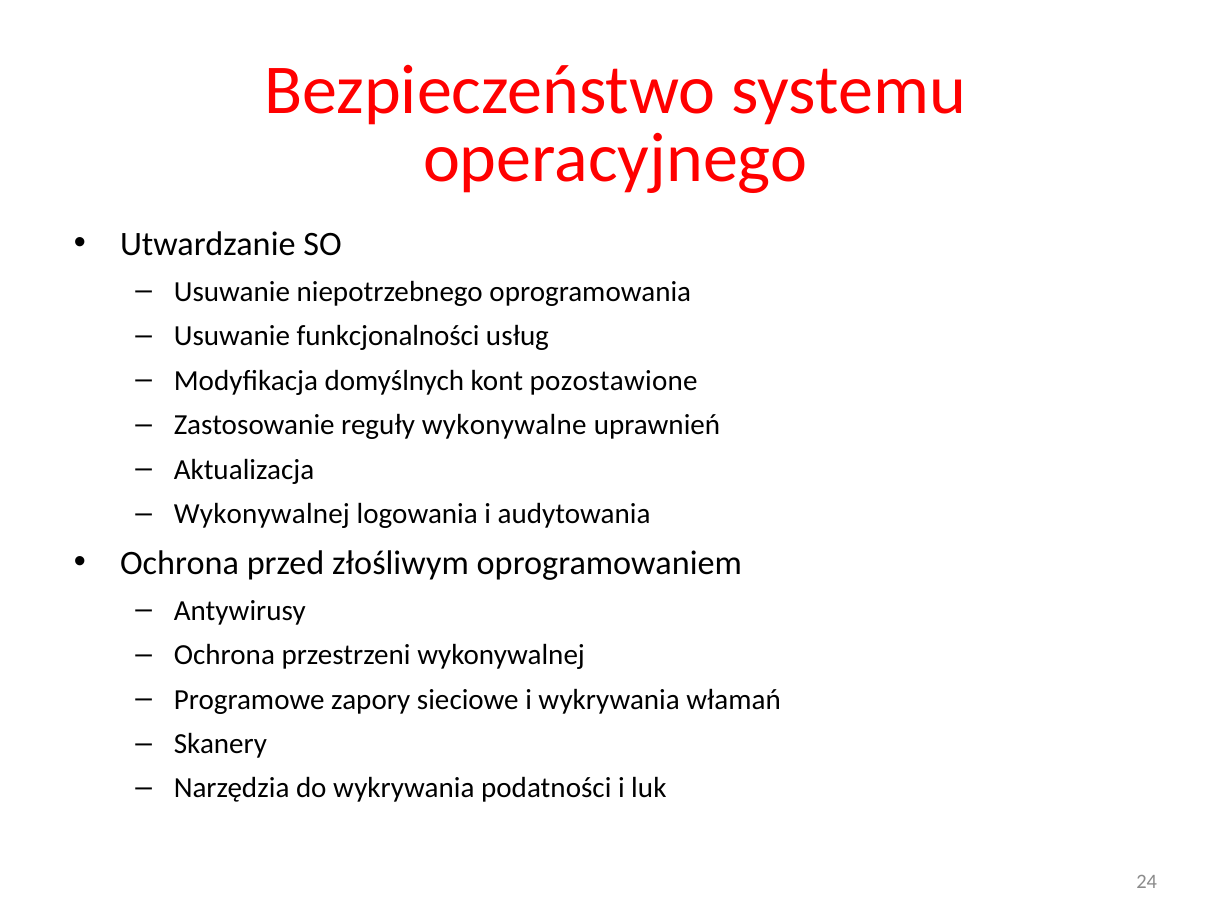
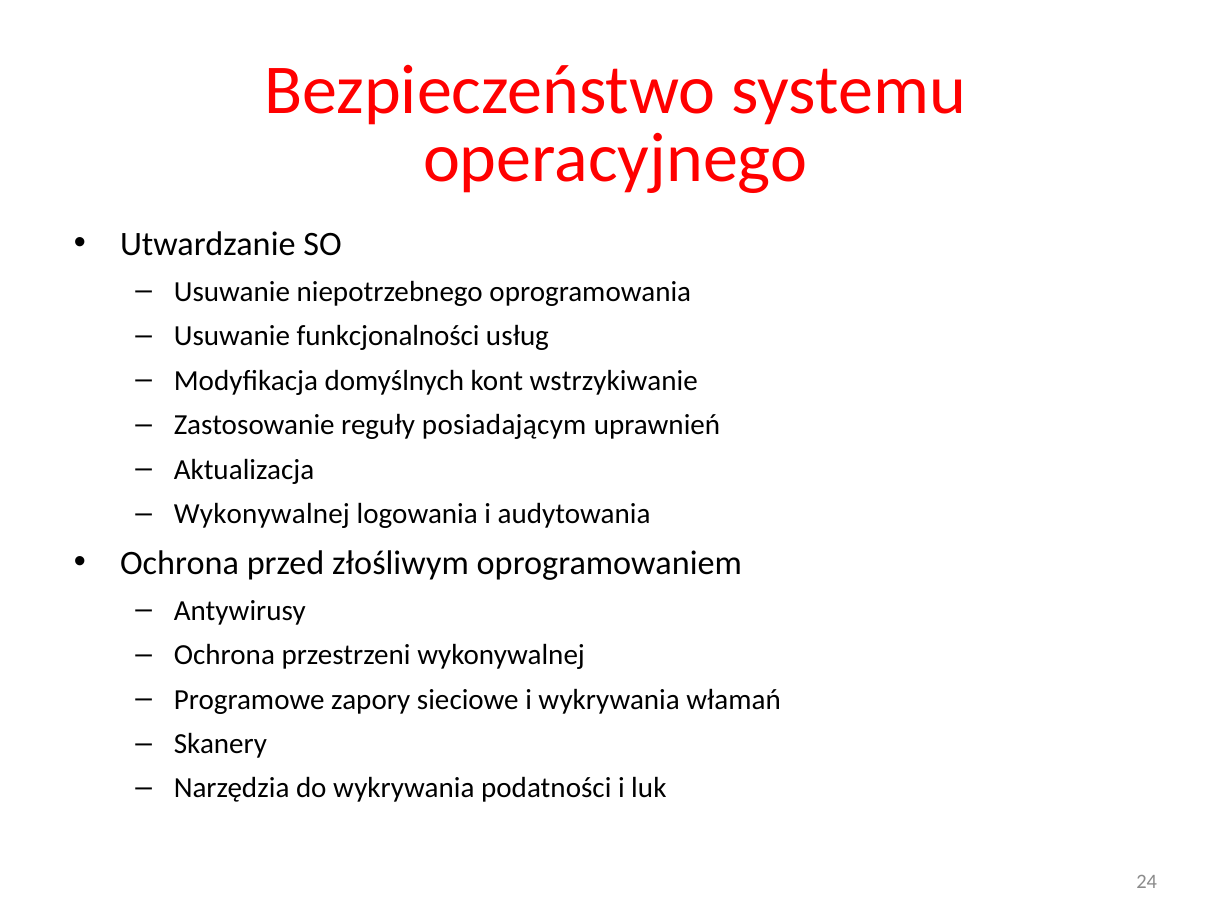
pozostawione: pozostawione -> wstrzykiwanie (614, 381)
wykonywalne: wykonywalne -> posiadającym (504, 425)
